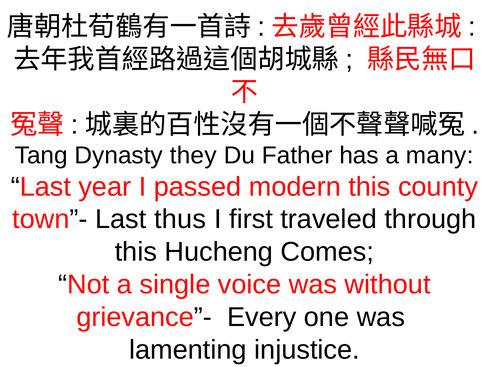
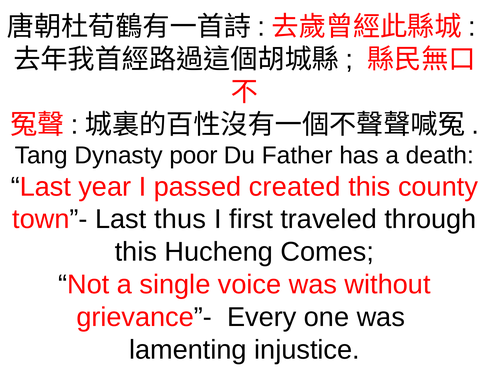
they: they -> poor (193, 155)
many: many -> death (440, 155)
modern: modern -> created (295, 187)
